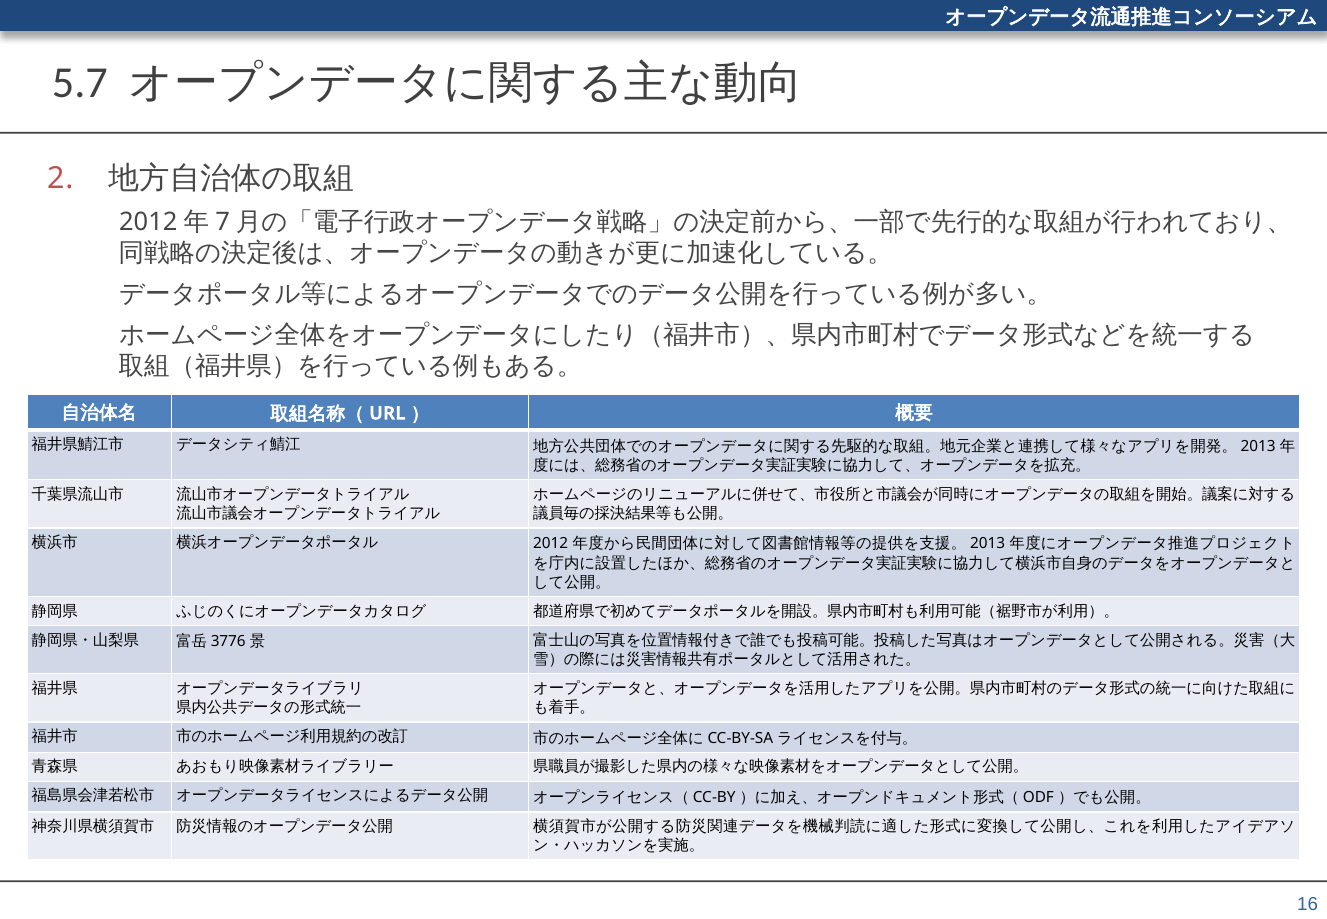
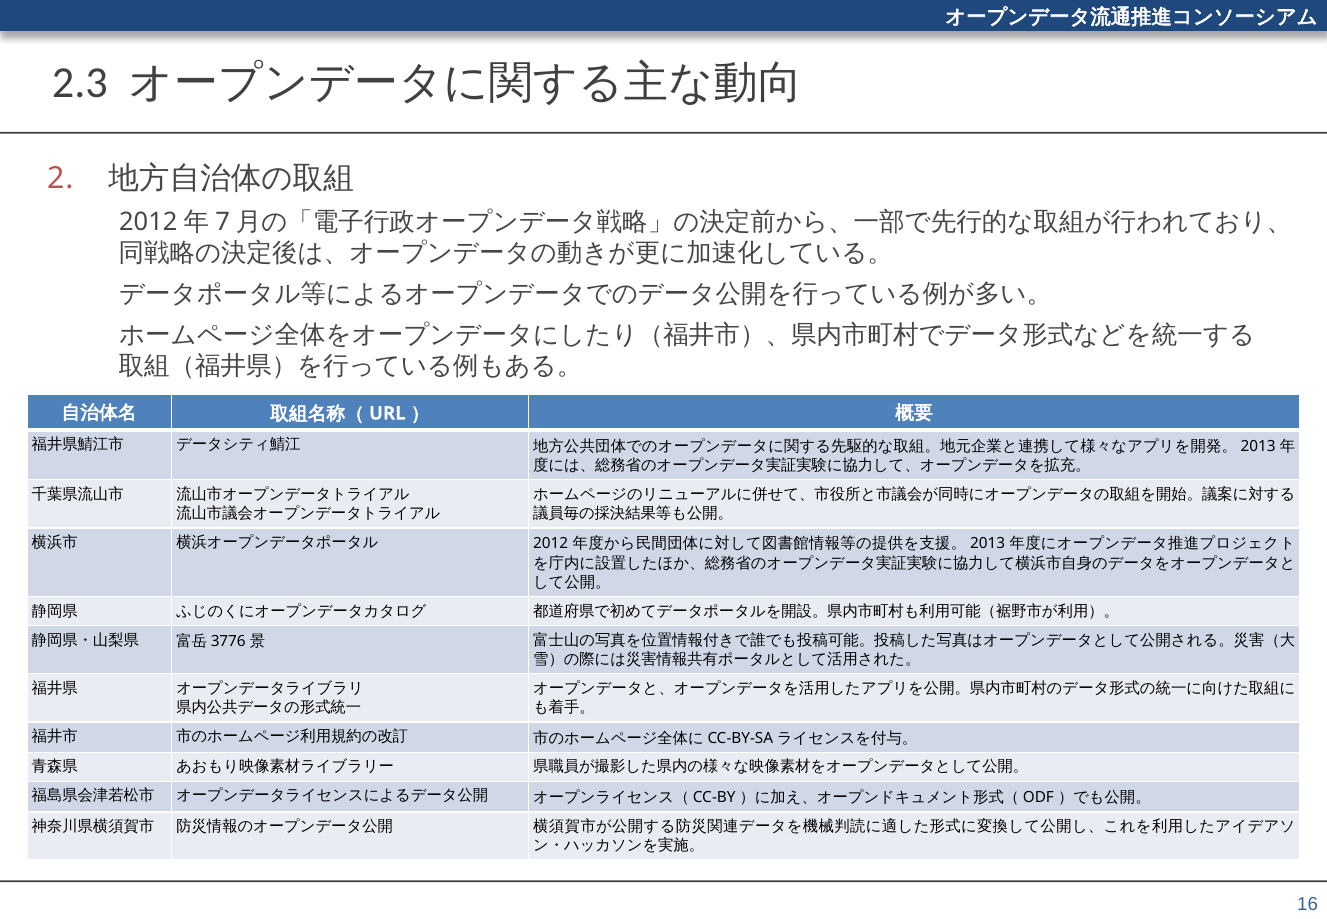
5.7: 5.7 -> 2.3 (80, 83)
